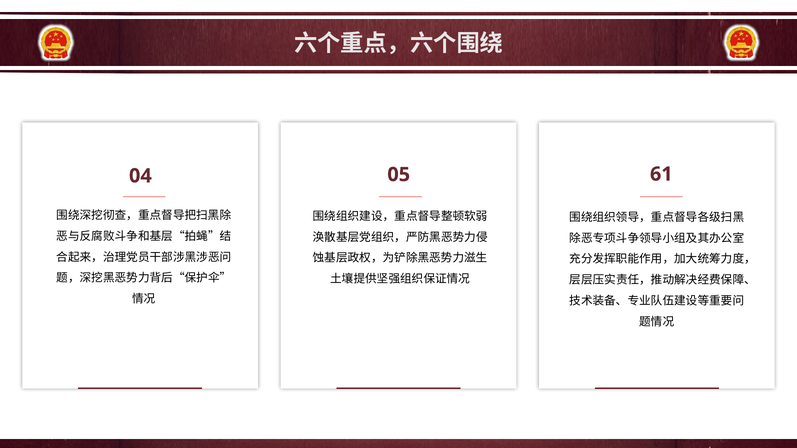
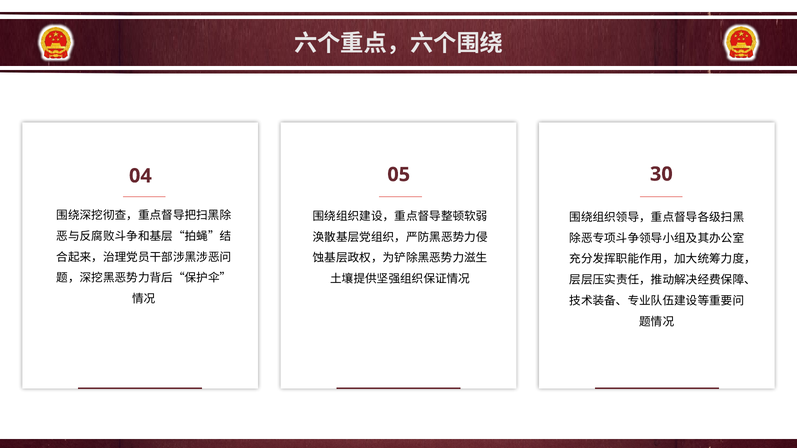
61: 61 -> 30 (661, 174)
